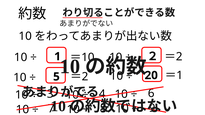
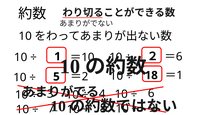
2: 2 -> 6 (179, 57)
20: 20 -> 18 (151, 76)
